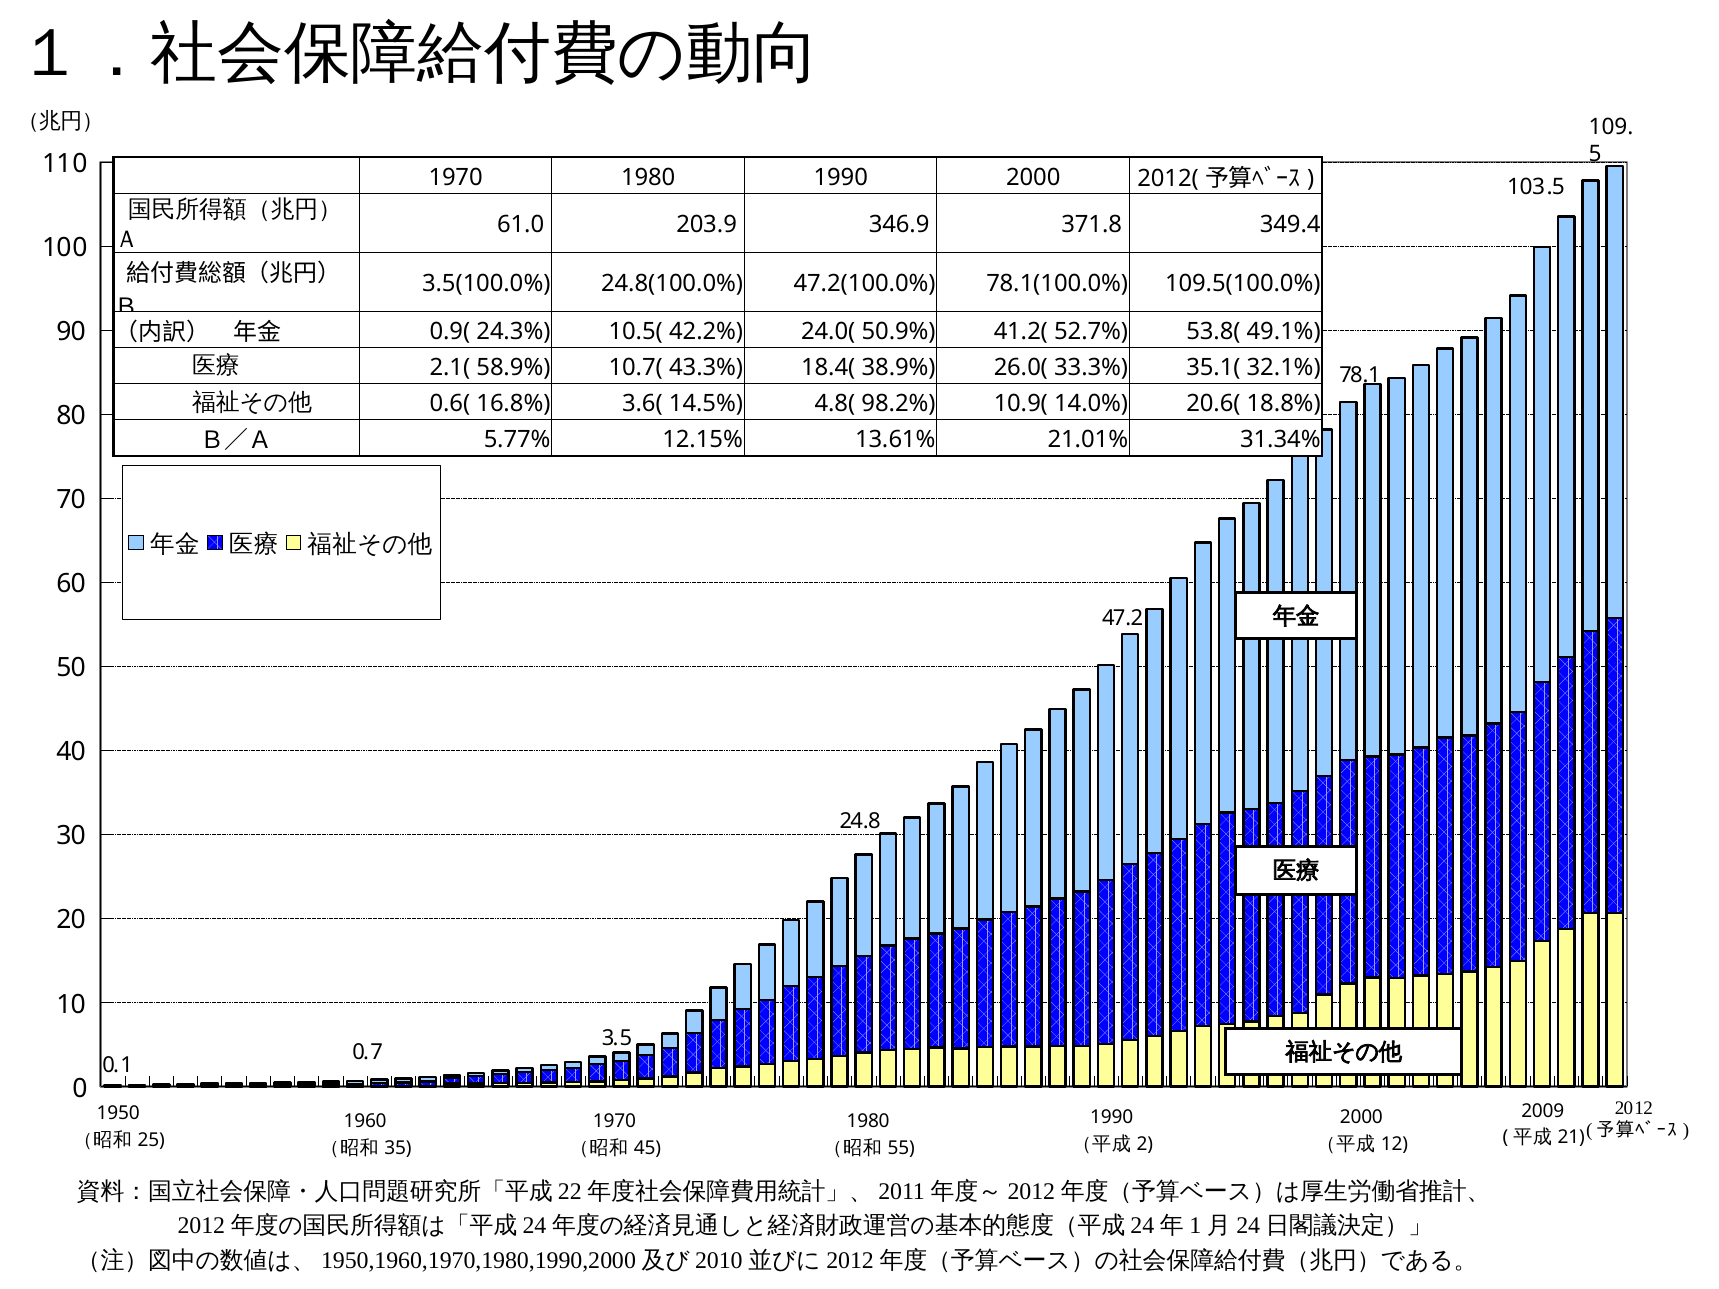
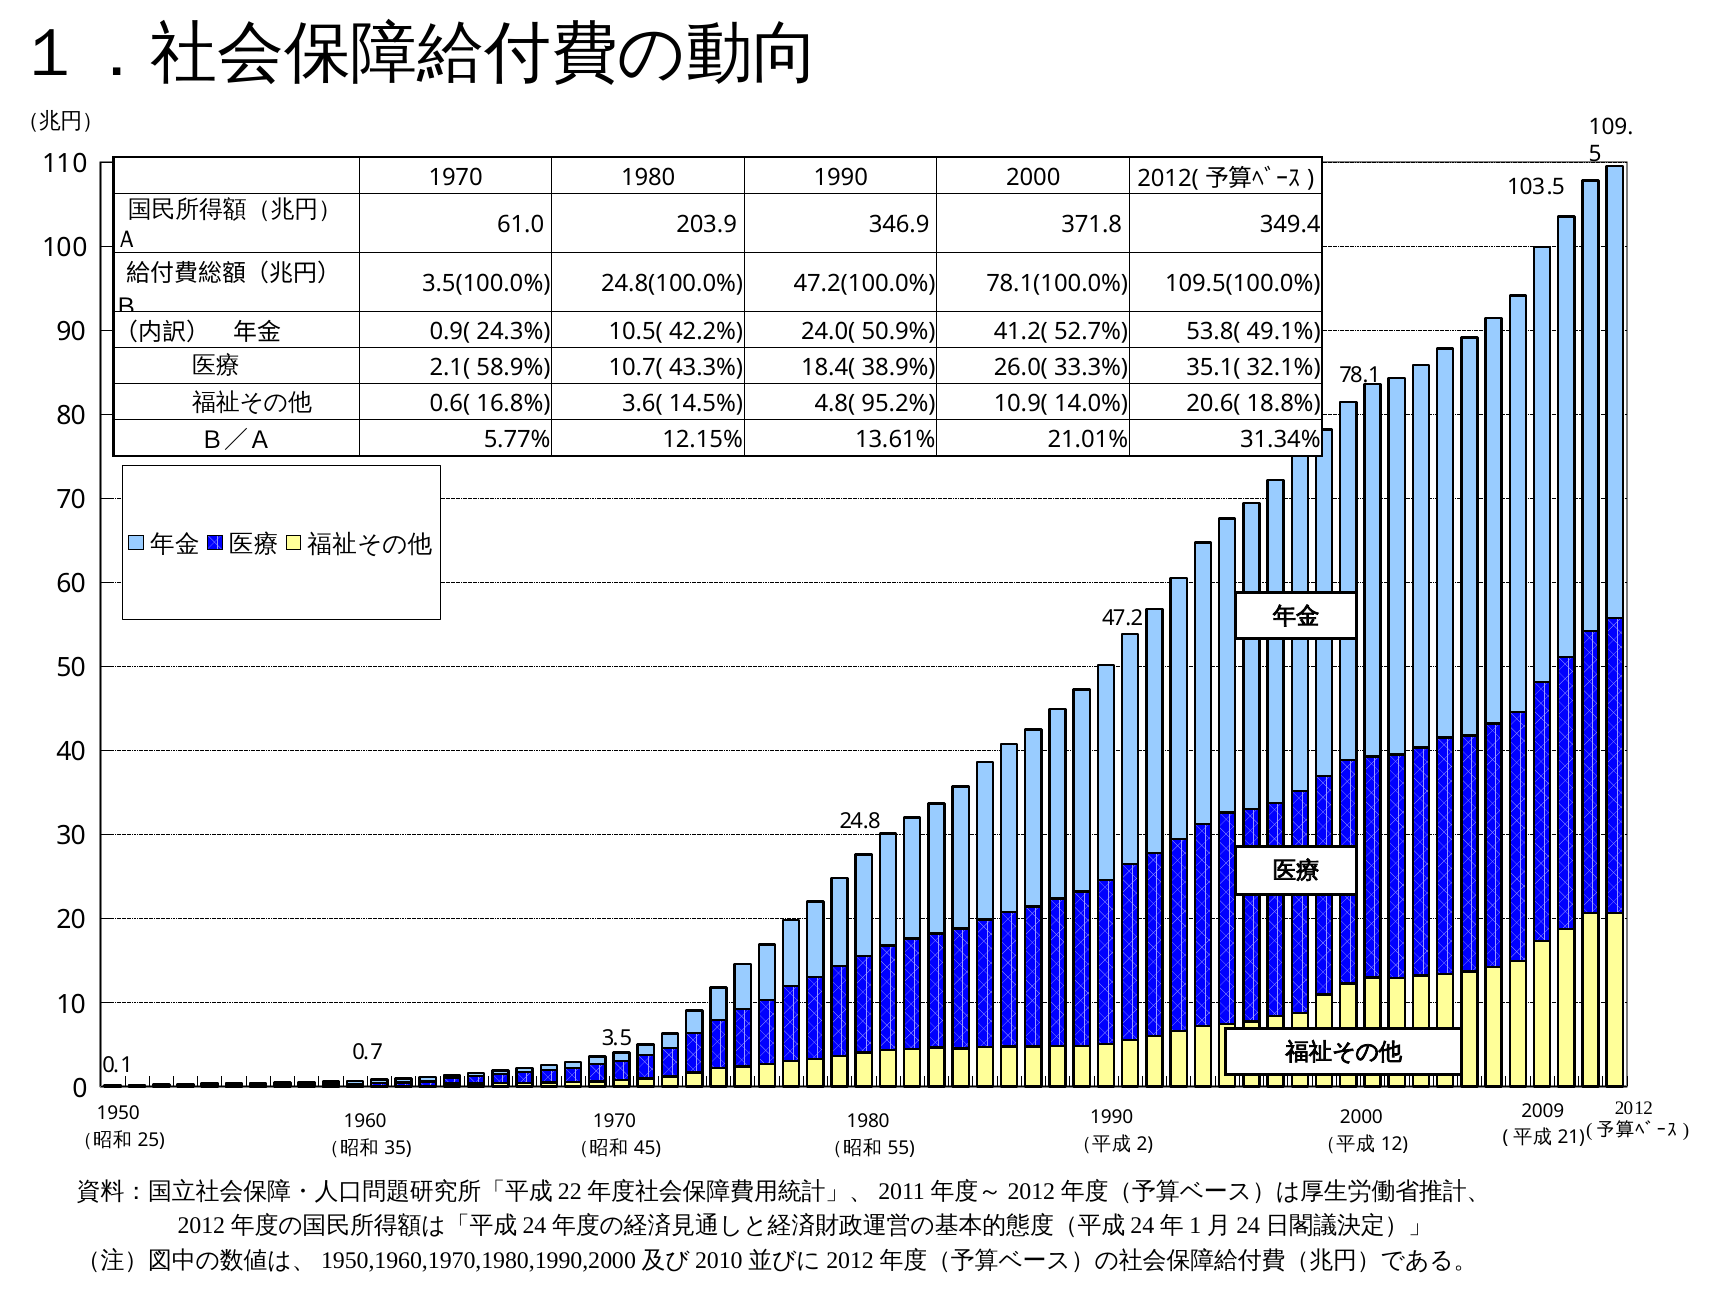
98.2%: 98.2% -> 95.2% (899, 404)
